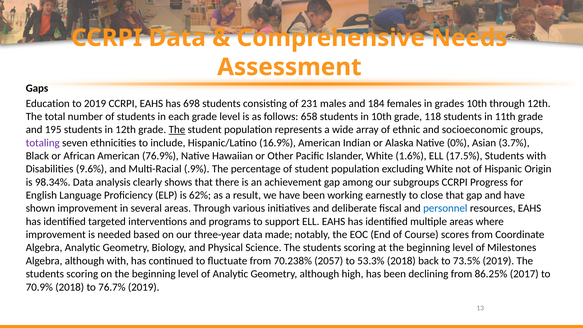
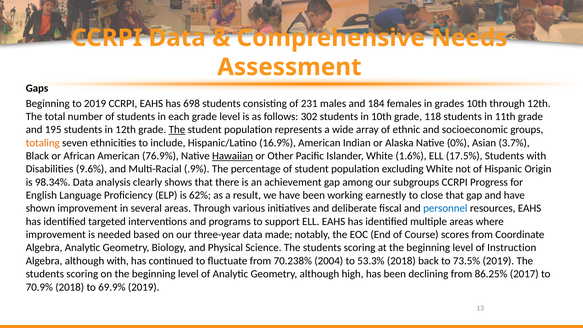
Education: Education -> Beginning (48, 103)
658: 658 -> 302 (309, 116)
totaling colour: purple -> orange (43, 143)
Hawaiian underline: none -> present (233, 156)
Milestones: Milestones -> Instruction (512, 248)
2057: 2057 -> 2004 (329, 261)
76.7%: 76.7% -> 69.9% (112, 287)
